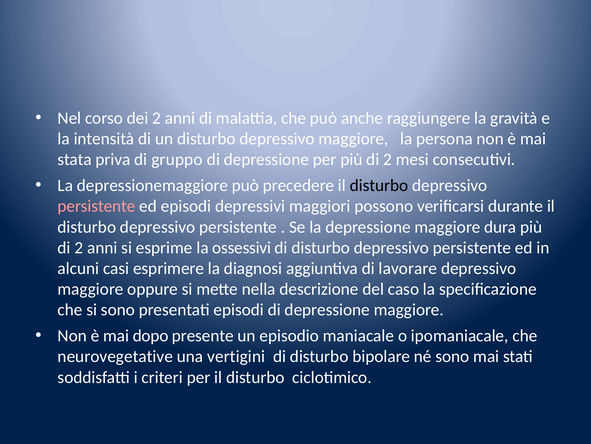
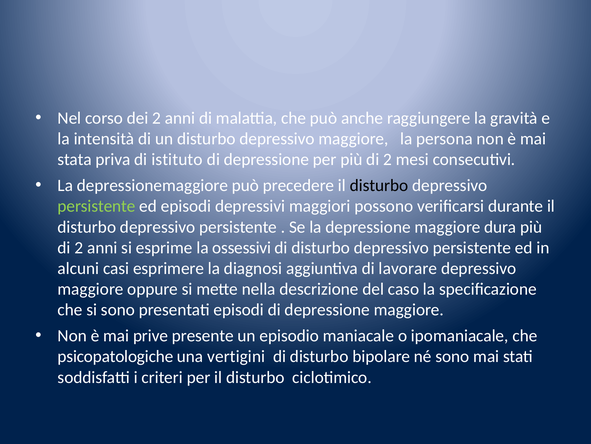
gruppo: gruppo -> istituto (177, 159)
persistente colour: pink -> light green (97, 206)
dopo: dopo -> prive (151, 335)
neurovegetative: neurovegetative -> psicopatologiche (115, 356)
